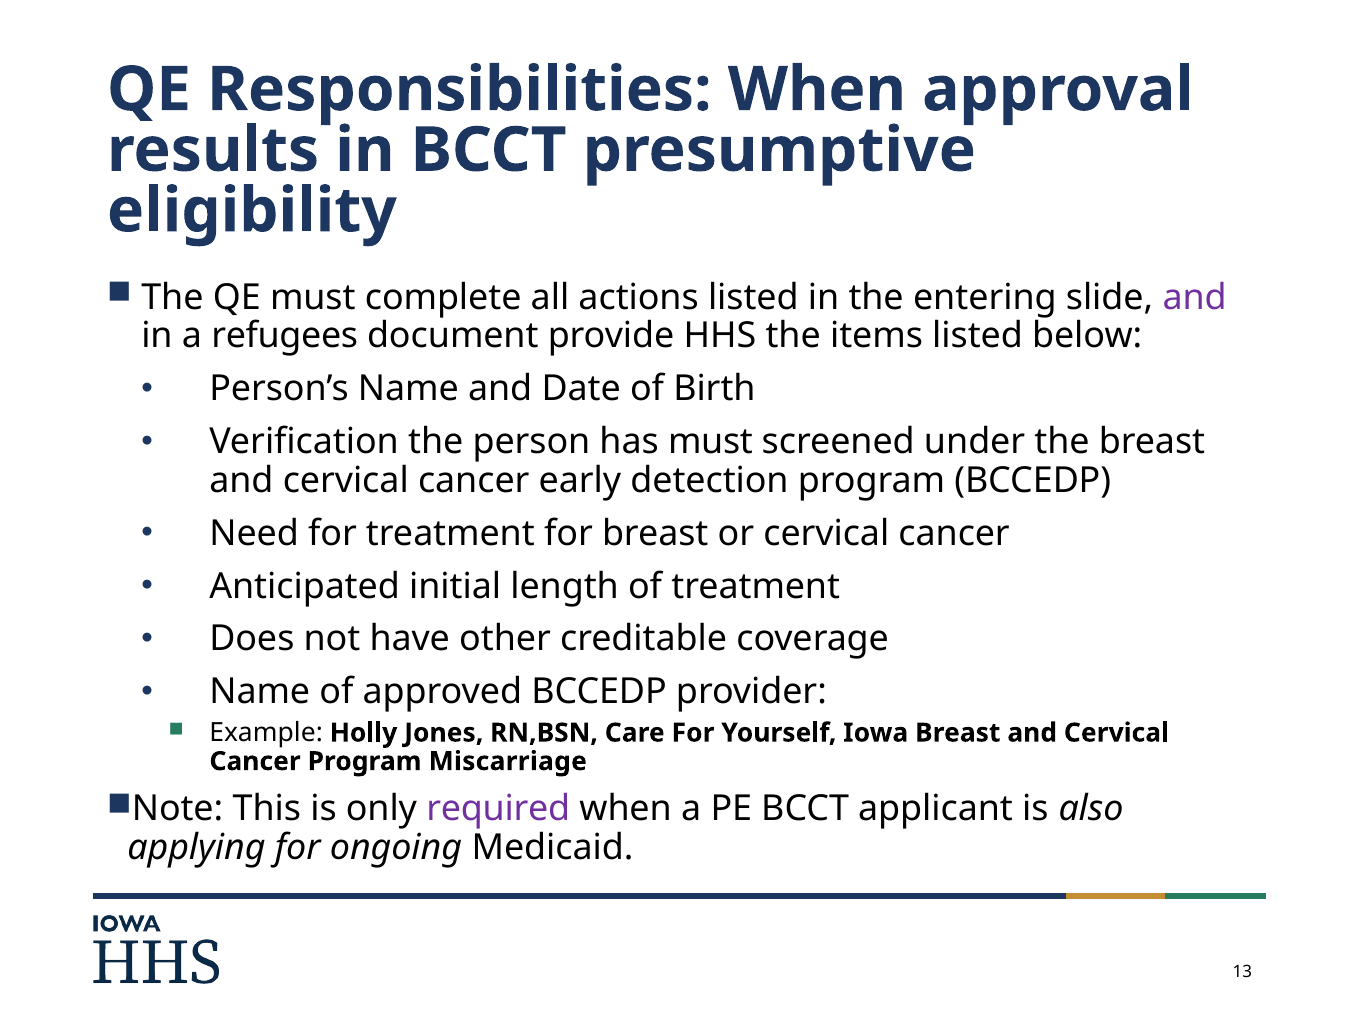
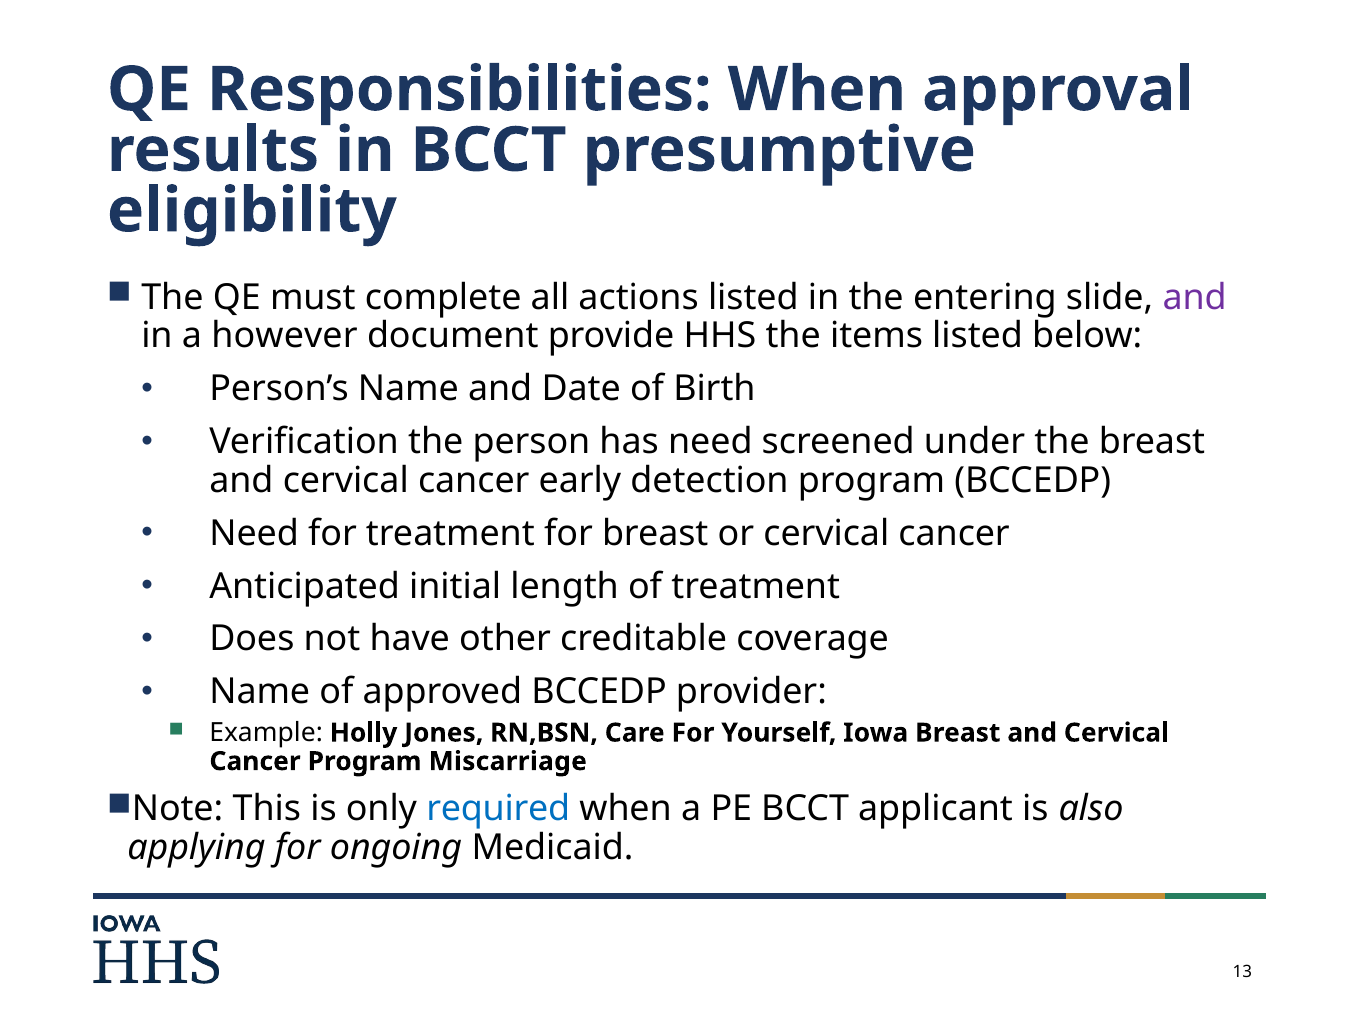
refugees: refugees -> however (284, 336)
has must: must -> need (710, 442)
required colour: purple -> blue (498, 809)
